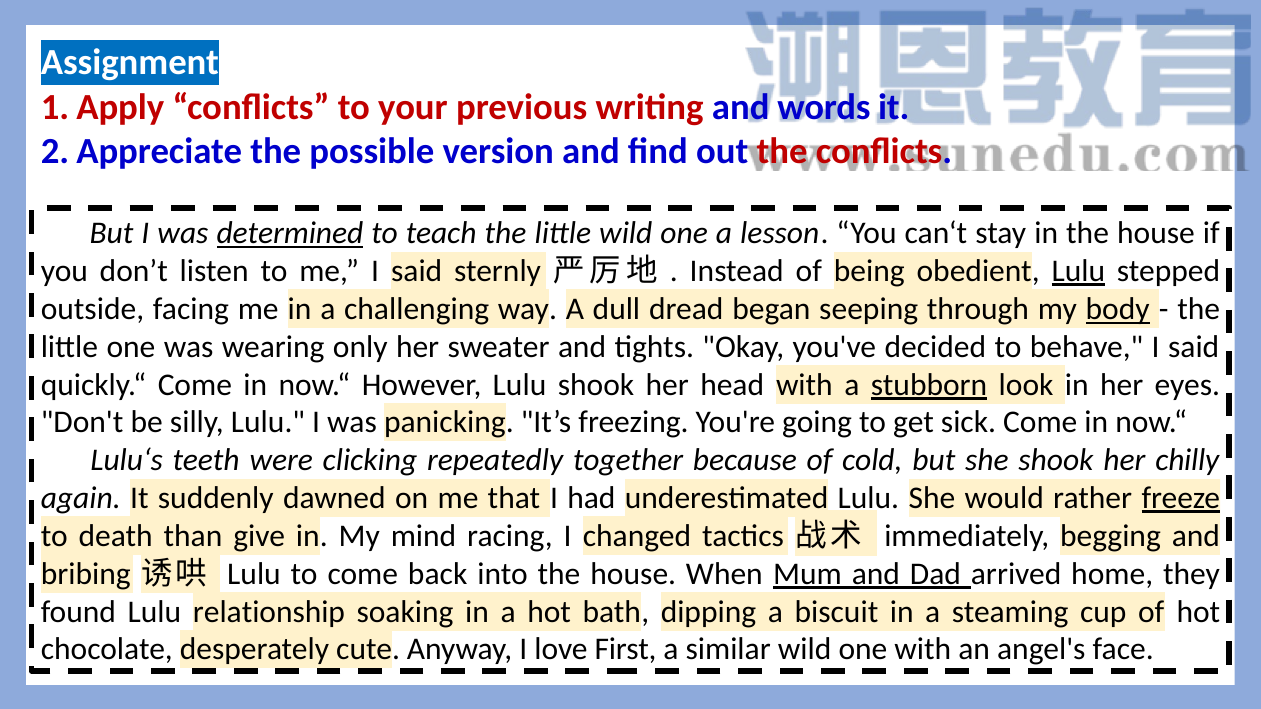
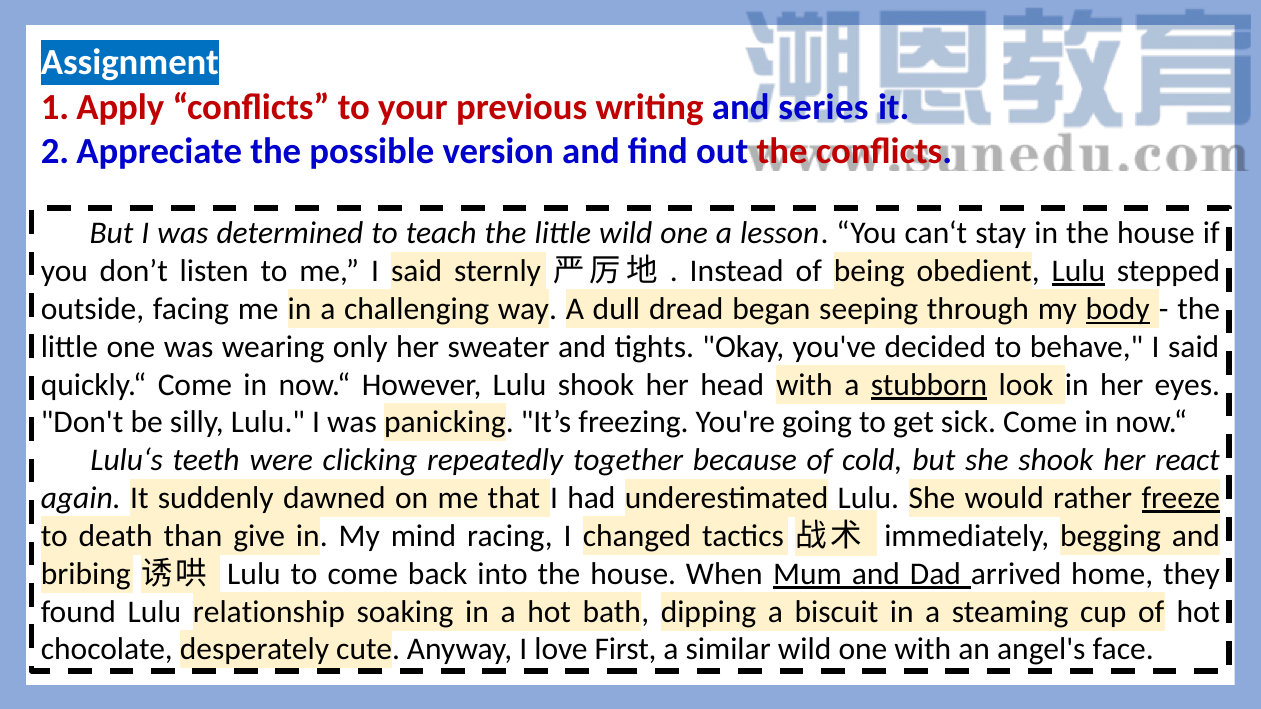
words: words -> series (824, 107)
determined underline: present -> none (290, 234)
chilly: chilly -> react (1187, 461)
